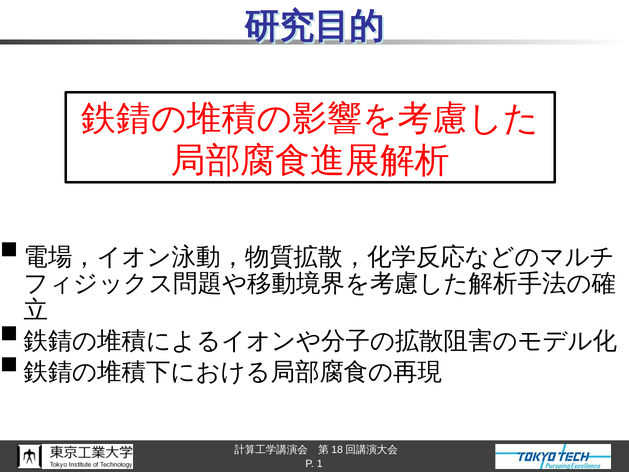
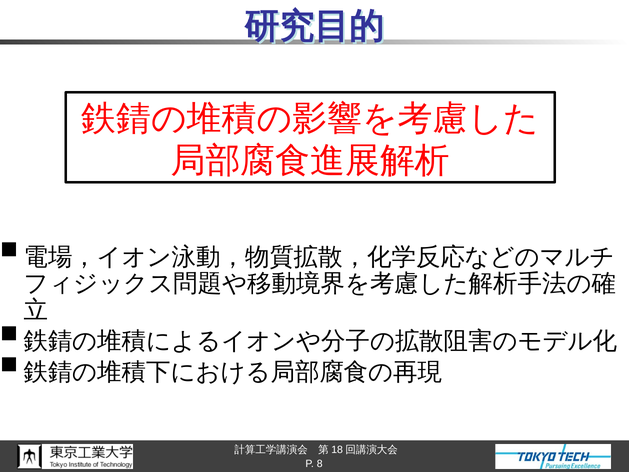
1: 1 -> 8 (320, 463)
